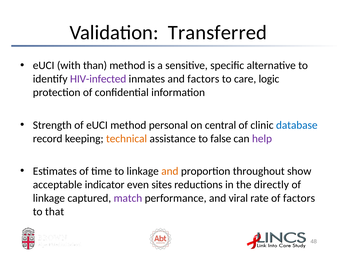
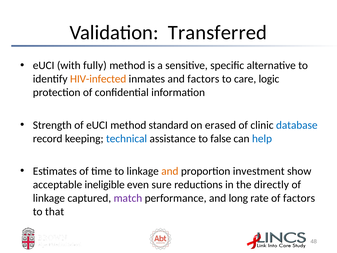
than: than -> fully (95, 65)
HIV-infected colour: purple -> orange (98, 79)
personal: personal -> standard (168, 125)
central: central -> erased (220, 125)
technical colour: orange -> blue (127, 138)
help colour: purple -> blue (262, 138)
throughout: throughout -> investment (259, 171)
indicator: indicator -> ineligible (105, 184)
sites: sites -> sure (162, 184)
viral: viral -> long (238, 198)
